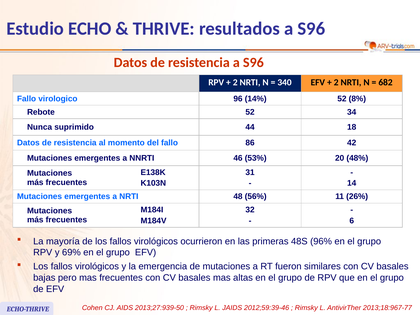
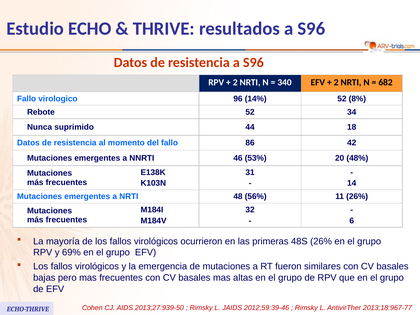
48S 96%: 96% -> 26% (321, 241)
